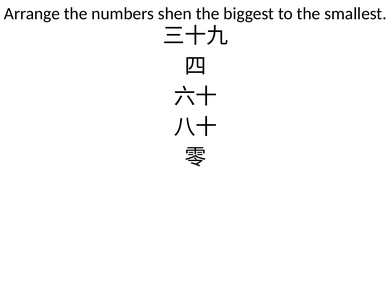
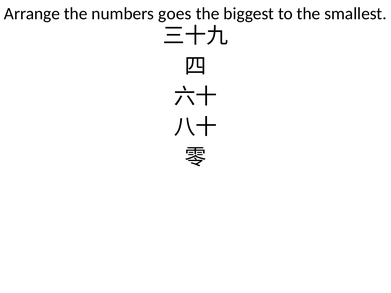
shen: shen -> goes (175, 14)
